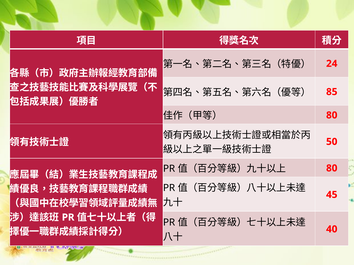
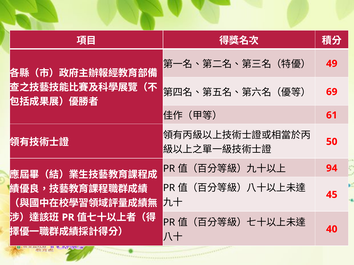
24: 24 -> 49 (332, 64)
85: 85 -> 69 (332, 92)
80: 80 -> 61 (332, 115)
80: 80 -> 94 (332, 168)
